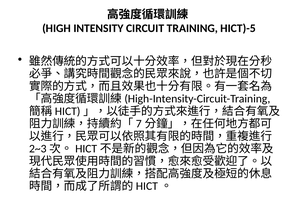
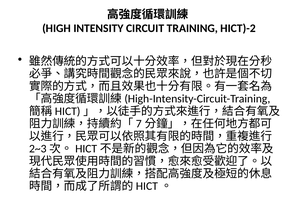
HICT)-5: HICT)-5 -> HICT)-2 (238, 28)
